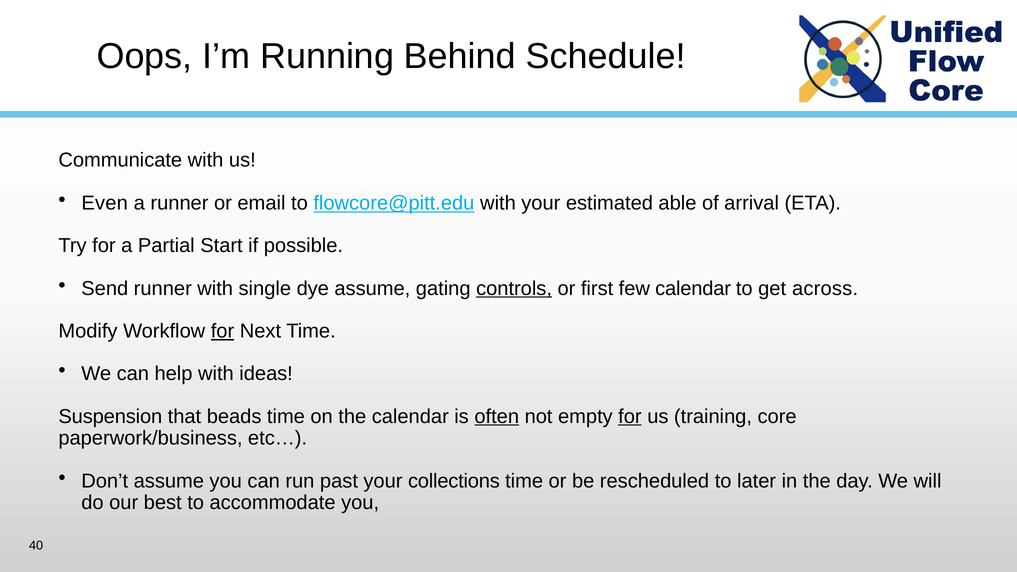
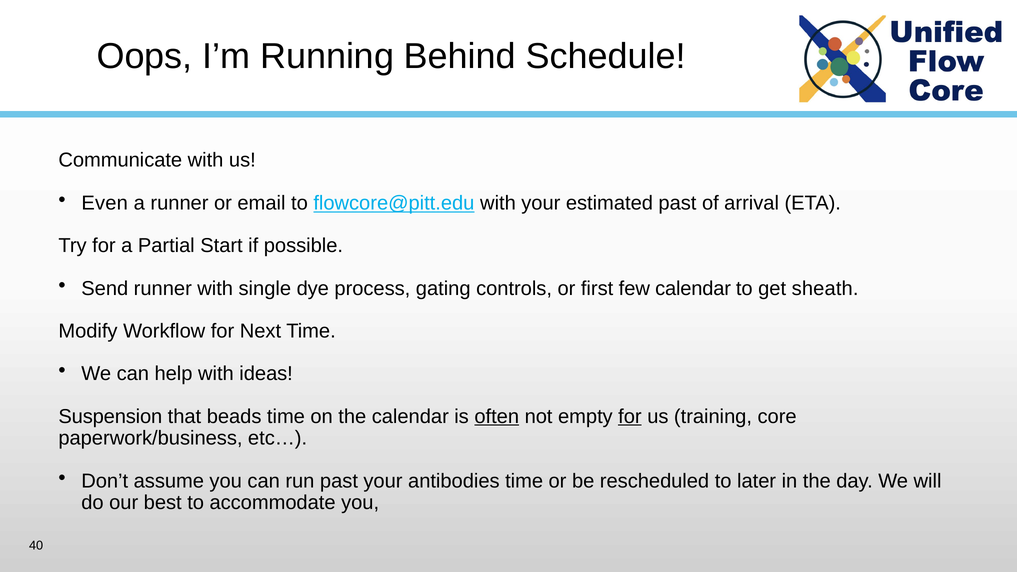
estimated able: able -> past (677, 203)
dye assume: assume -> process (372, 288)
controls underline: present -> none (514, 288)
across: across -> sheath (825, 288)
for underline: present -> none (223, 331)
collections: collections -> antibodies (454, 481)
